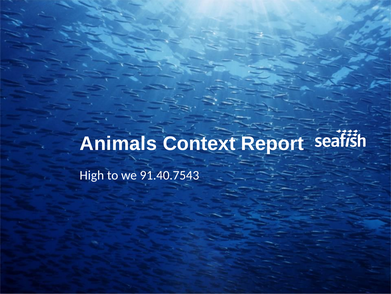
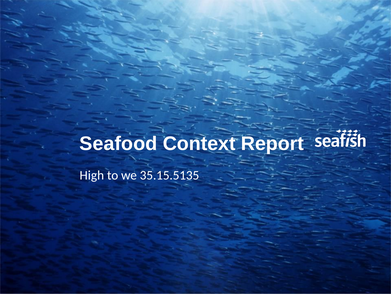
Animals: Animals -> Seafood (118, 143)
91.40.7543: 91.40.7543 -> 35.15.5135 (169, 175)
